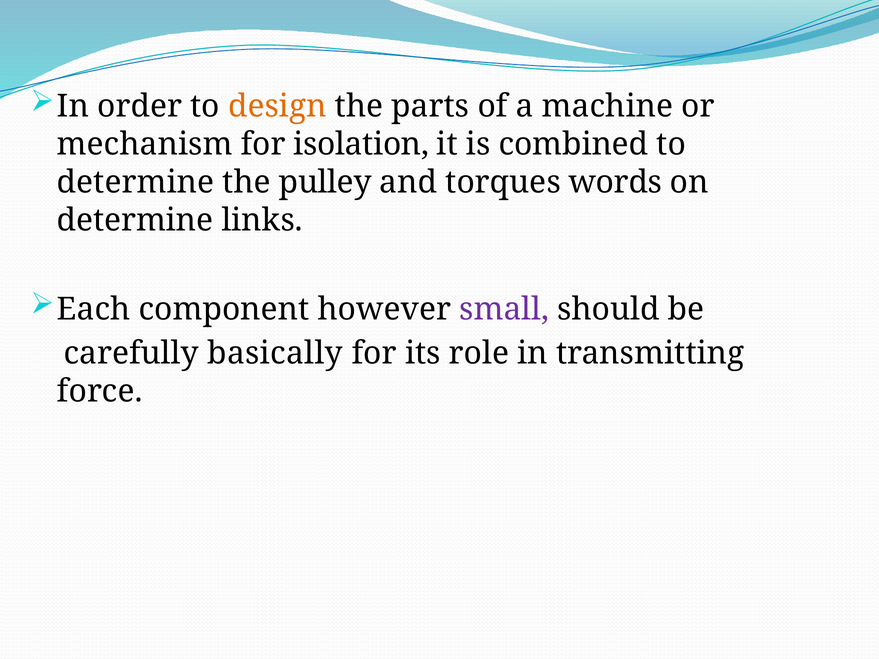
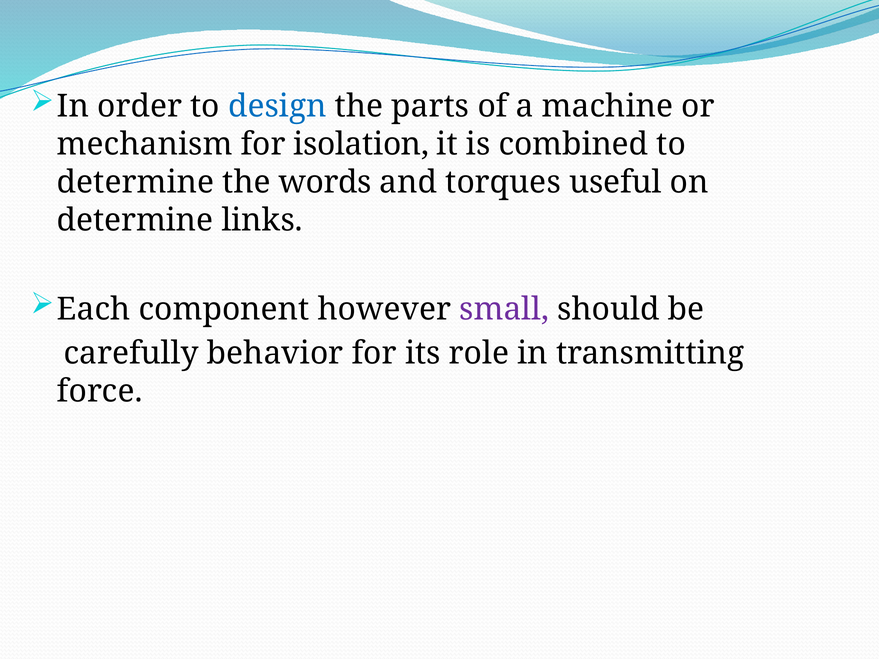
design colour: orange -> blue (277, 106)
pulley: pulley -> words (325, 182)
words: words -> useful (615, 182)
basically: basically -> behavior (275, 354)
